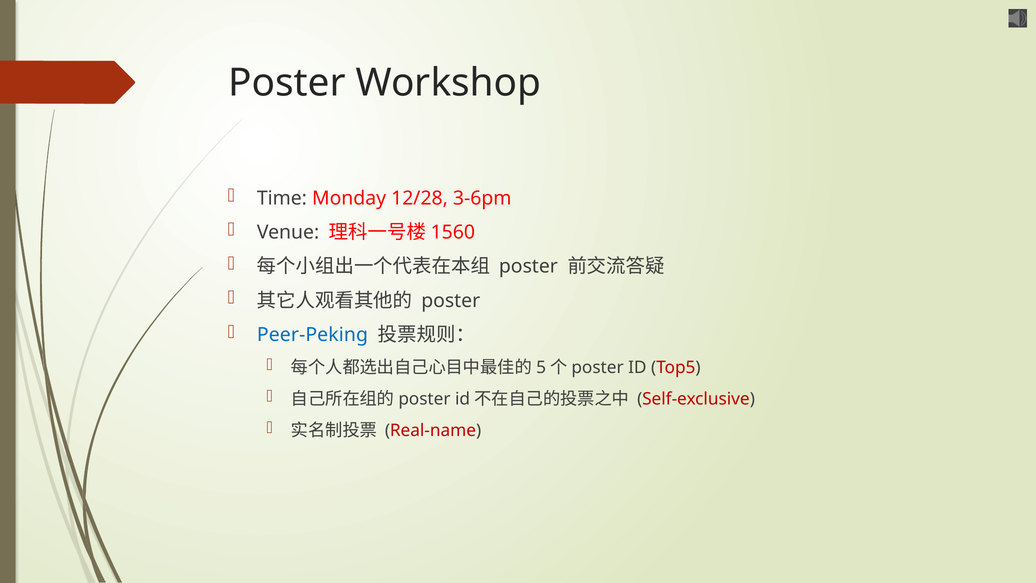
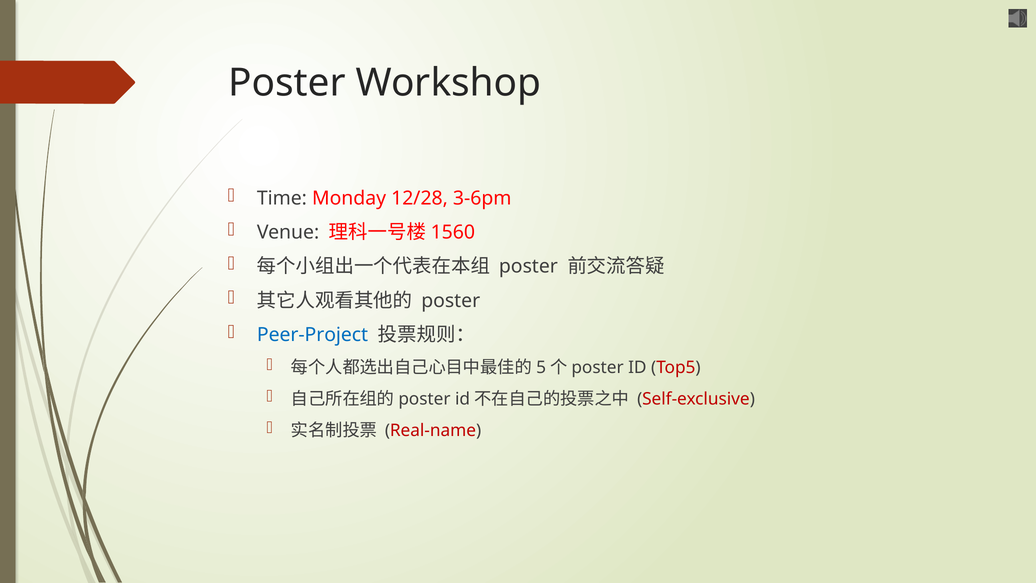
Peer-Peking: Peer-Peking -> Peer-Project (313, 335)
